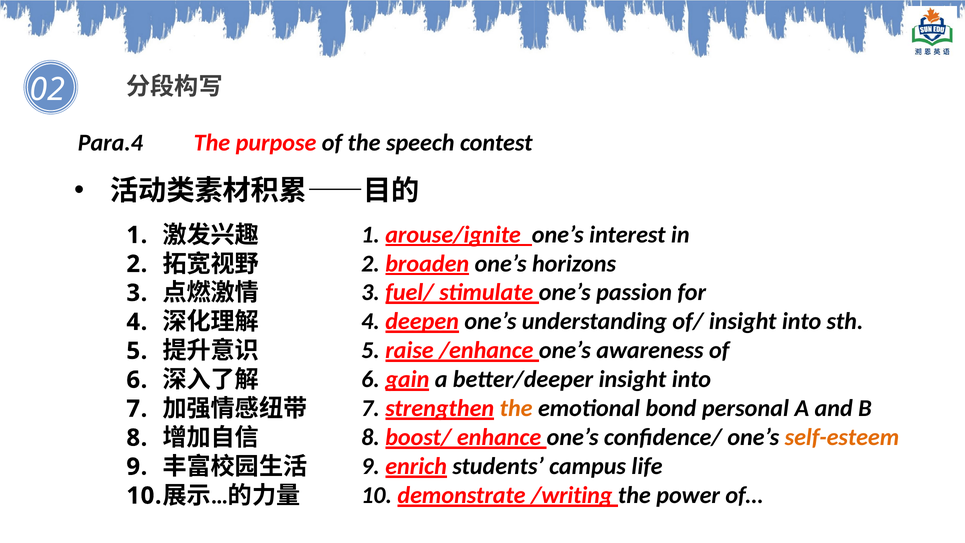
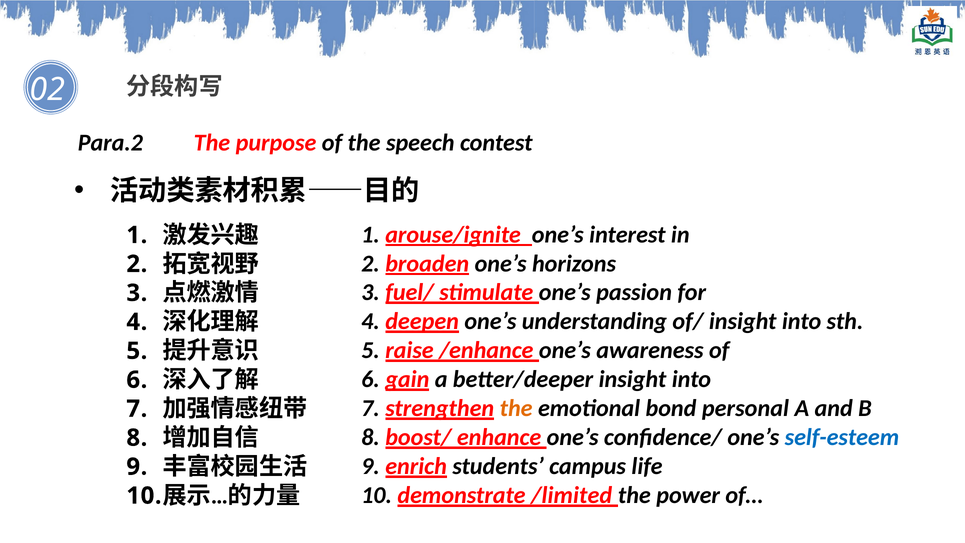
Para.4: Para.4 -> Para.2 (110, 143)
self-esteem colour: orange -> blue (842, 437)
/writing: /writing -> /limited (572, 495)
